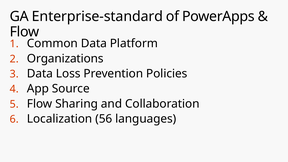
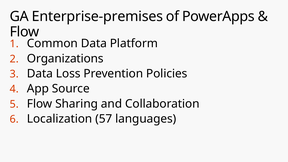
Enterprise-standard: Enterprise-standard -> Enterprise-premises (97, 16)
56: 56 -> 57 (104, 119)
